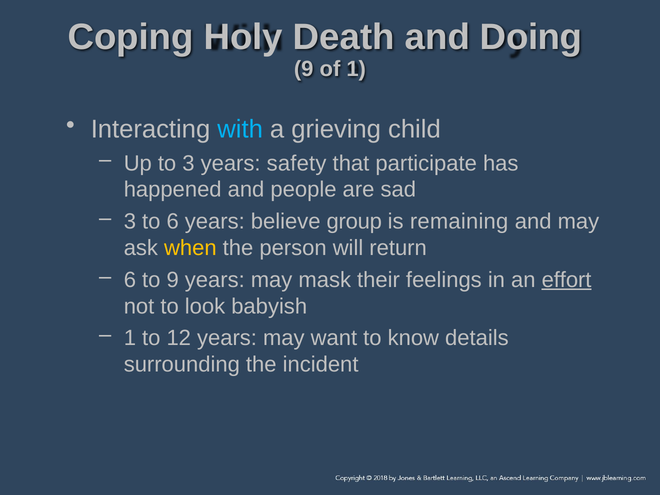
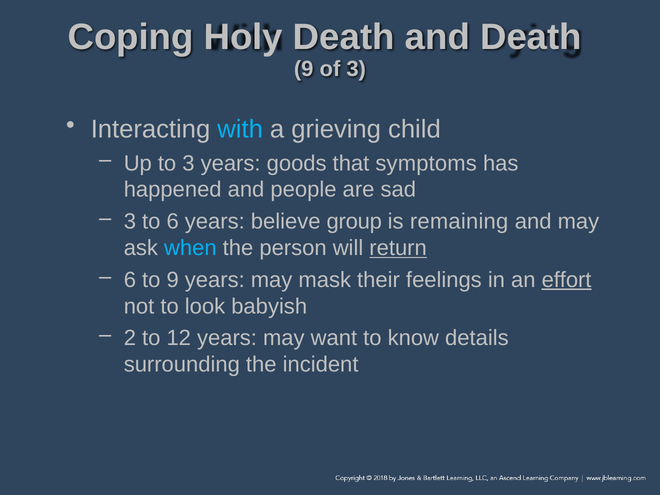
and Doing: Doing -> Death (531, 37)
of 1: 1 -> 3 (356, 69)
safety: safety -> goods (297, 163)
participate: participate -> symptoms (426, 163)
when colour: yellow -> light blue (190, 248)
return underline: none -> present (398, 248)
1: 1 -> 2 (130, 338)
